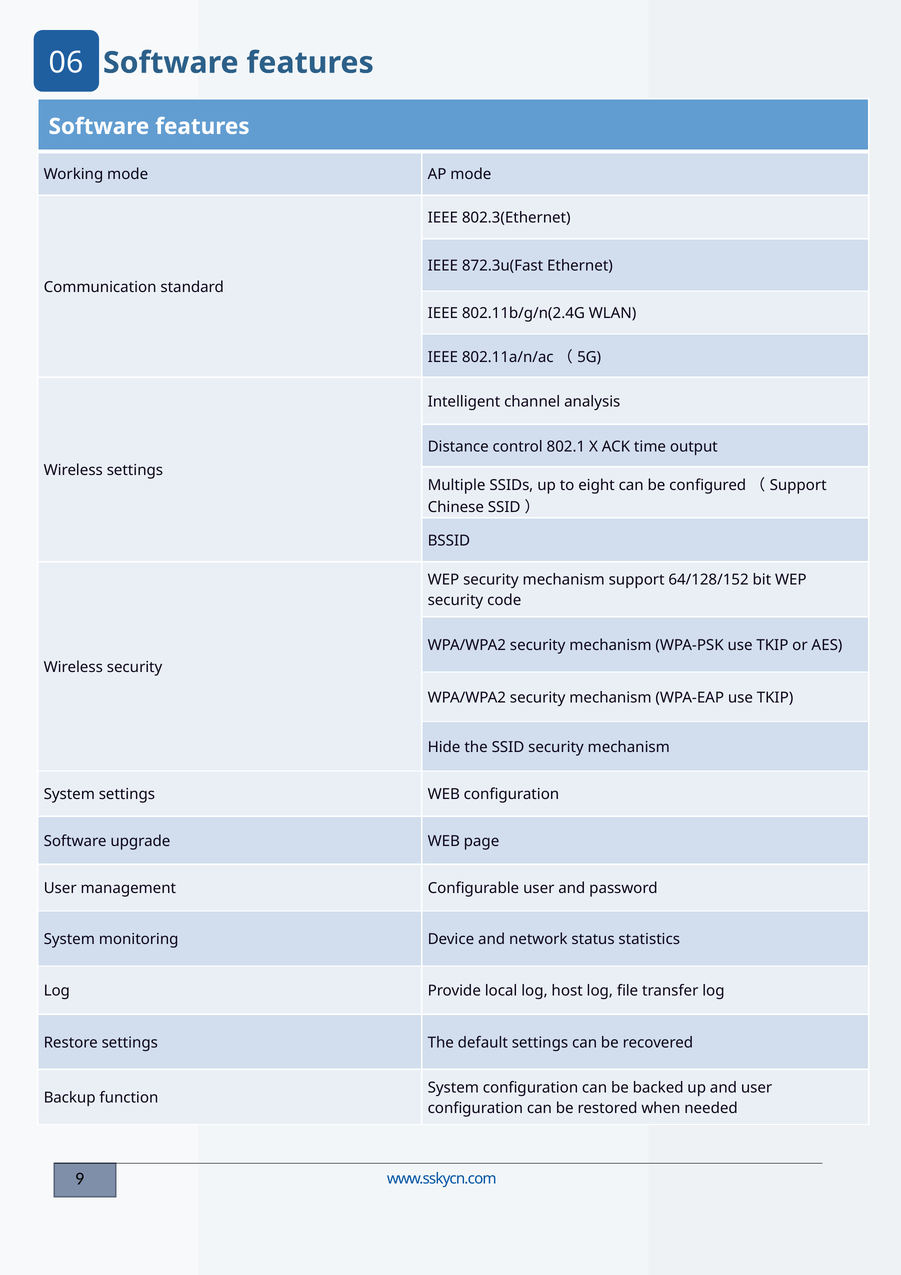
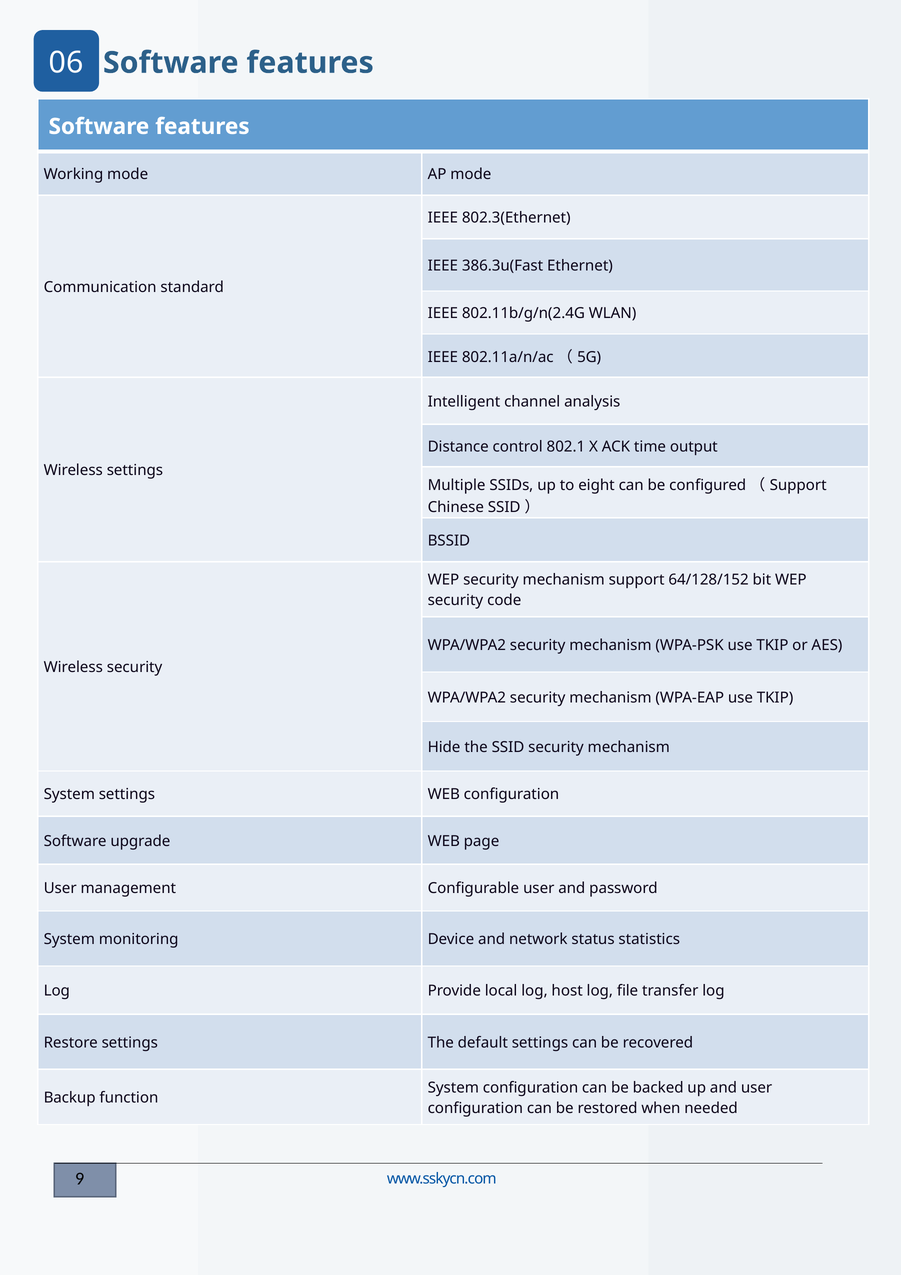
872.3u(Fast: 872.3u(Fast -> 386.3u(Fast (503, 266)
